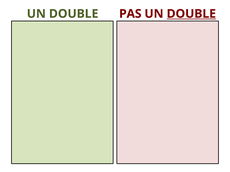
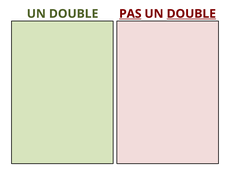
PAS underline: none -> present (130, 14)
